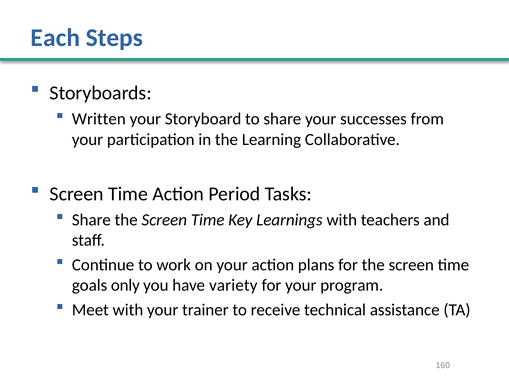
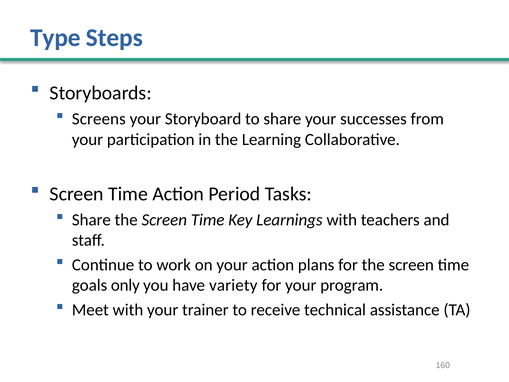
Each: Each -> Type (55, 38)
Written: Written -> Screens (99, 119)
